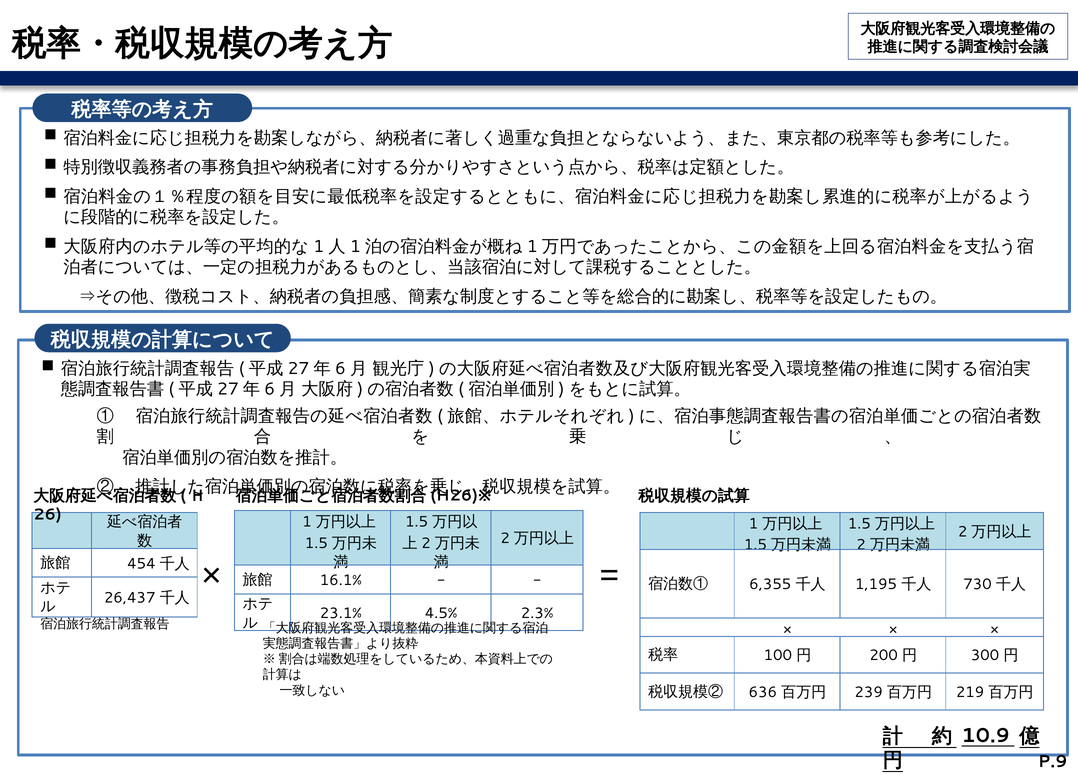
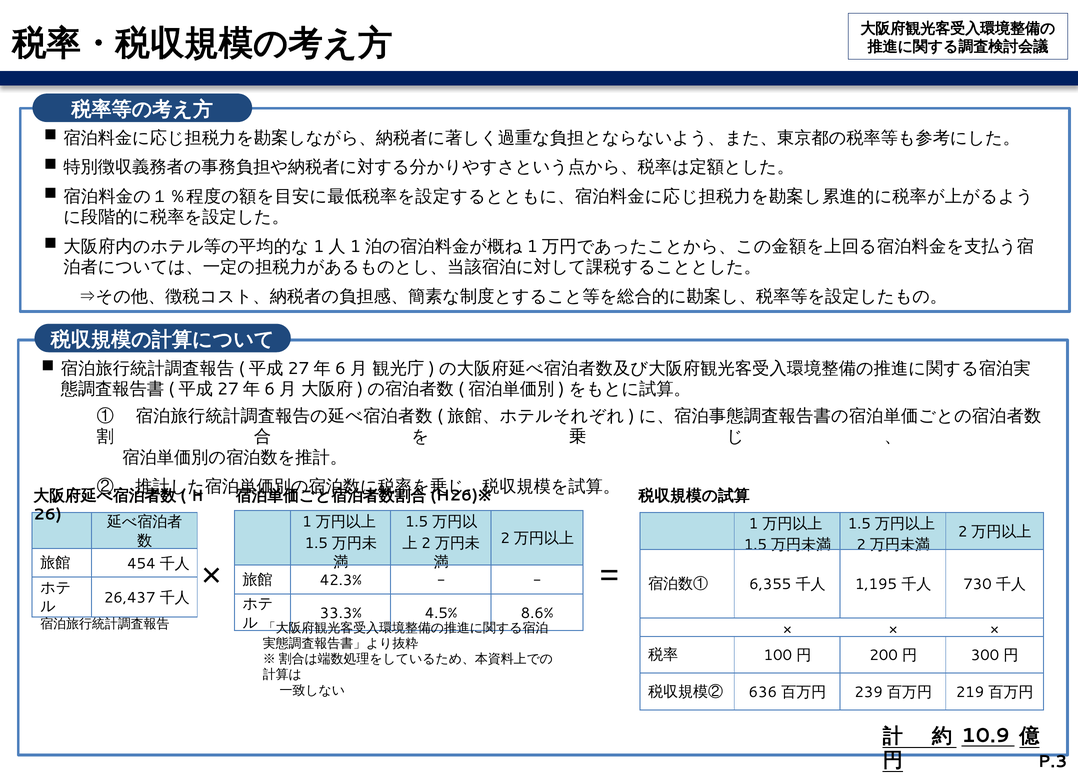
16.1%: 16.1% -> 42.3% (341, 580)
23.1%: 23.1% -> 33.3% (341, 613)
2.3%: 2.3% -> 8.6% (537, 613)
P.9: P.9 -> P.3 (1053, 762)
